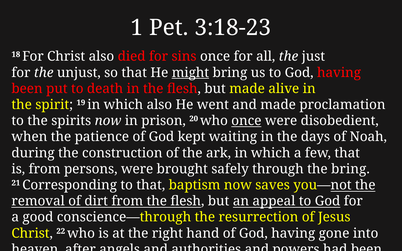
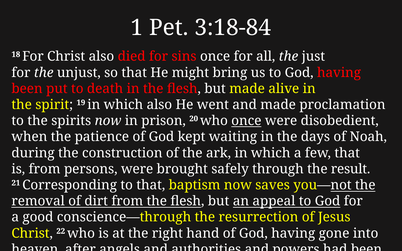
3:18-23: 3:18-23 -> 3:18-84 (233, 28)
might underline: present -> none (190, 73)
the bring: bring -> result (351, 169)
